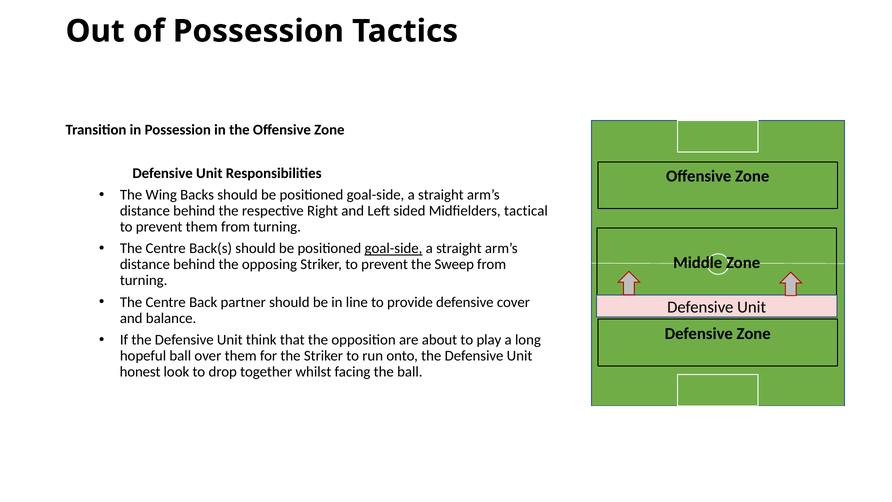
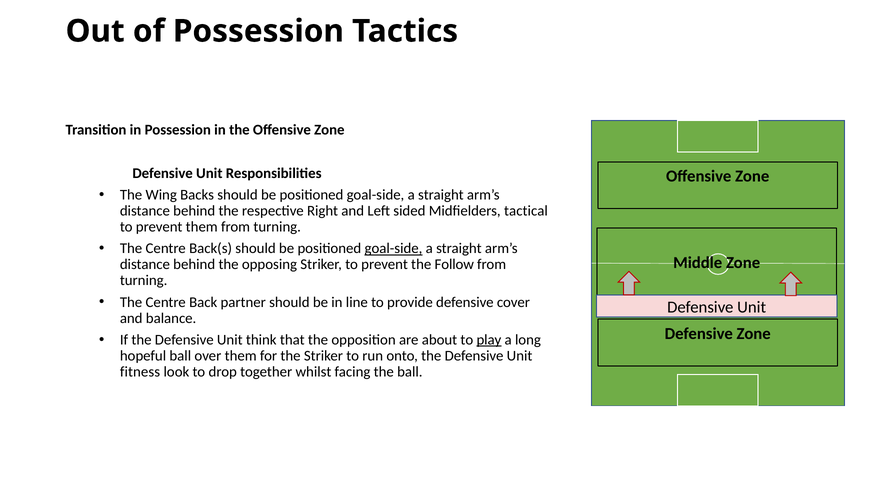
Sweep: Sweep -> Follow (454, 264)
play underline: none -> present (489, 340)
honest: honest -> fitness (140, 372)
